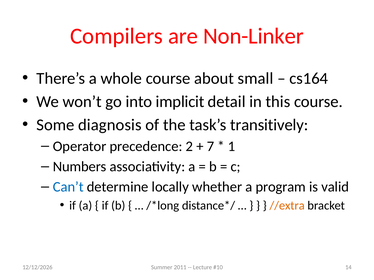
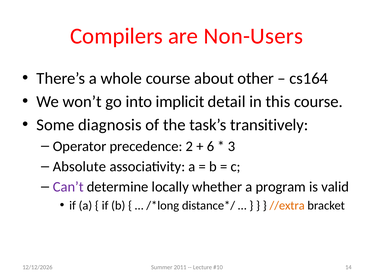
Non-Linker: Non-Linker -> Non-Users (253, 36)
small: small -> other (256, 78)
7: 7 -> 6 (210, 146)
1: 1 -> 3 (232, 146)
Numbers: Numbers -> Absolute (80, 167)
Can’t colour: blue -> purple (68, 187)
